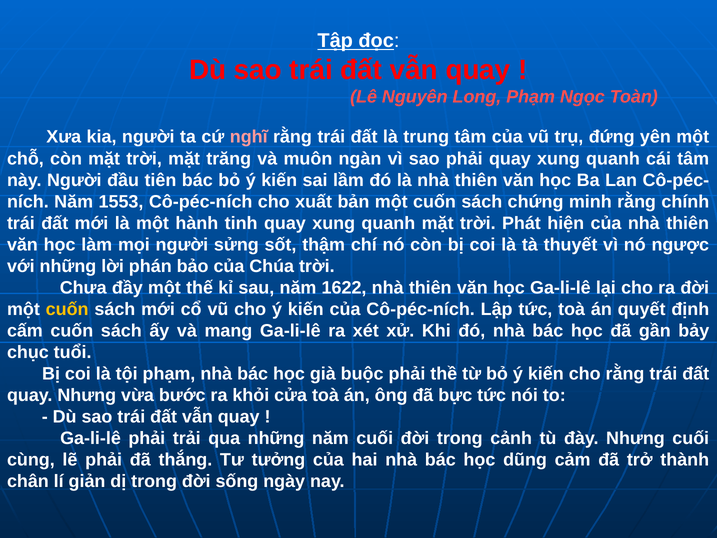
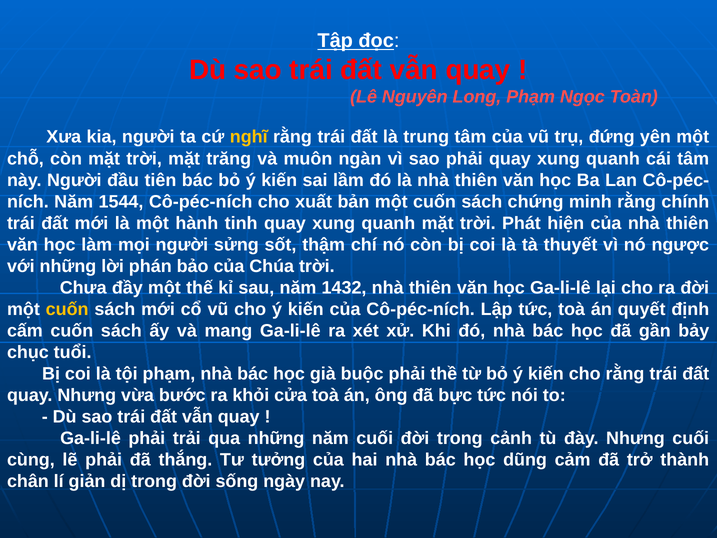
nghĩ colour: pink -> yellow (249, 137)
1553: 1553 -> 1544 (121, 202)
1622: 1622 -> 1432 (344, 288)
